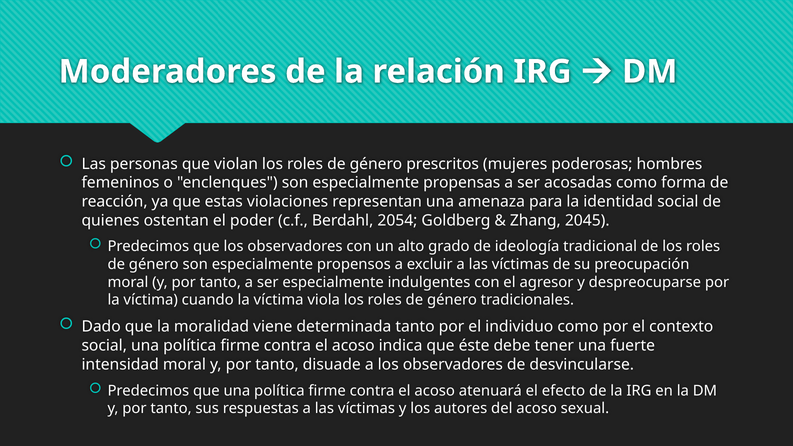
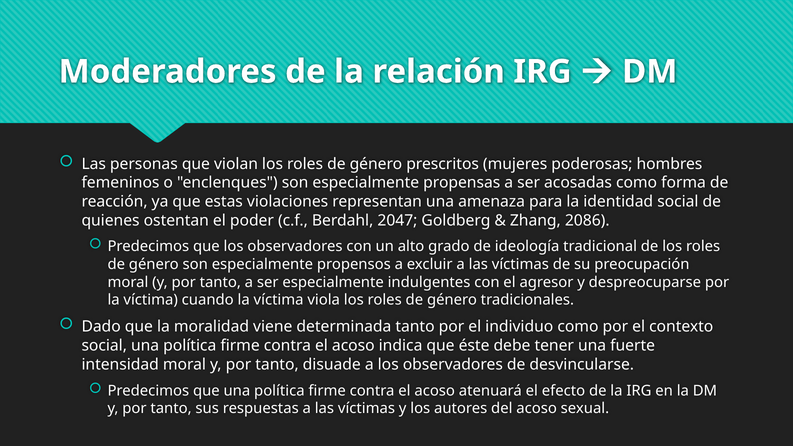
2054: 2054 -> 2047 (397, 220)
2045: 2045 -> 2086 (587, 220)
